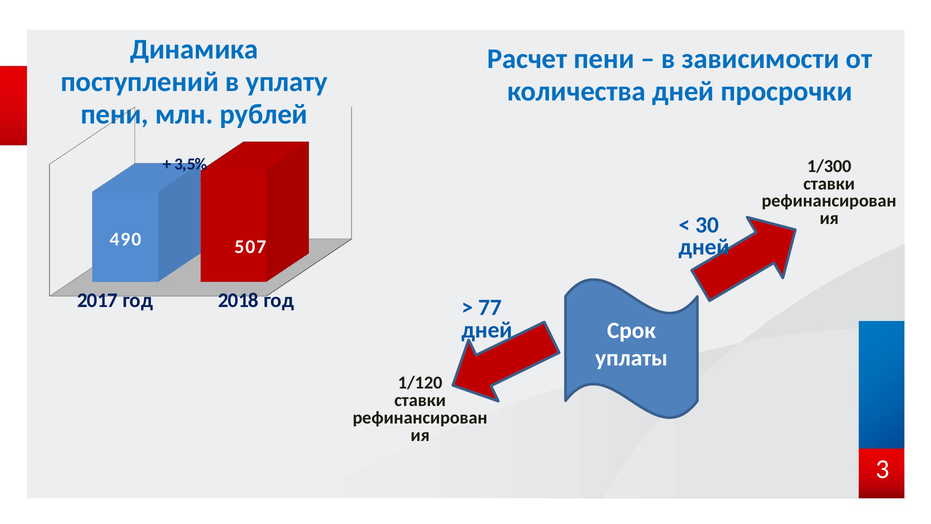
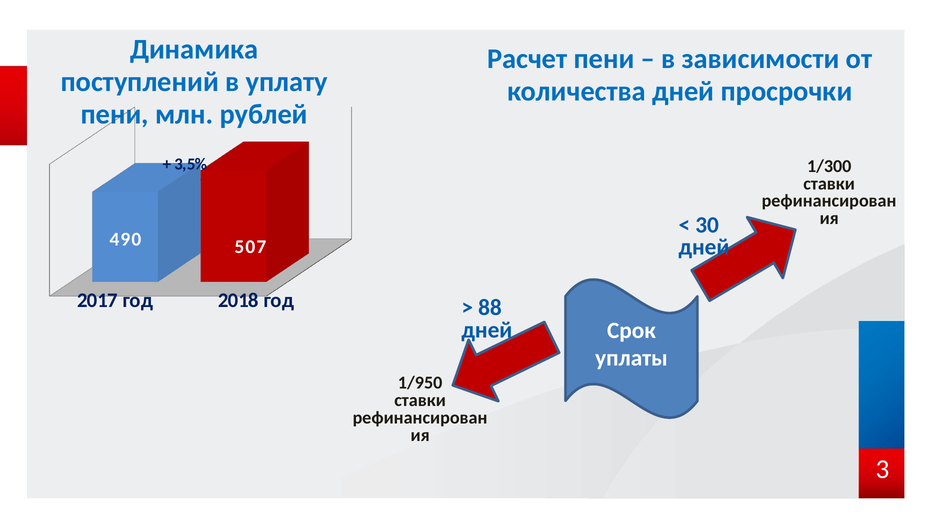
77: 77 -> 88 (490, 308)
1/120: 1/120 -> 1/950 (420, 383)
